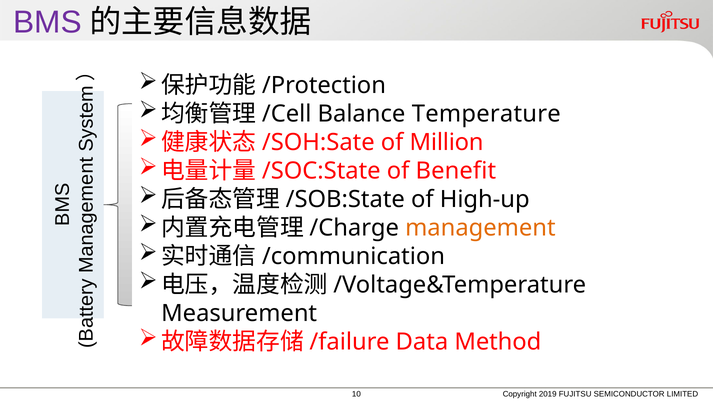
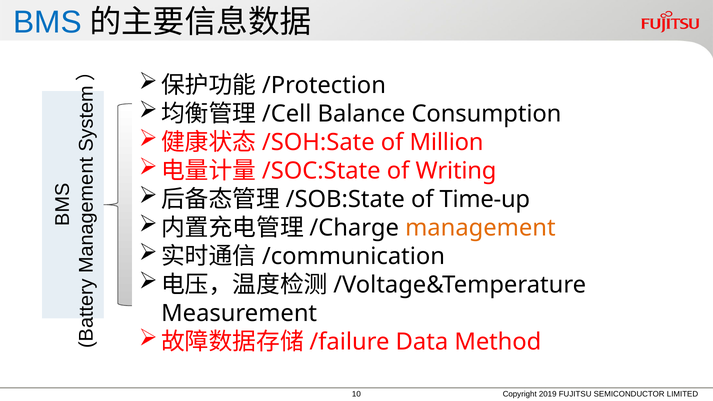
BMS colour: purple -> blue (48, 22)
Temperature: Temperature -> Consumption (486, 114)
Benefit: Benefit -> Writing (456, 171)
High-up: High-up -> Time-up (485, 199)
